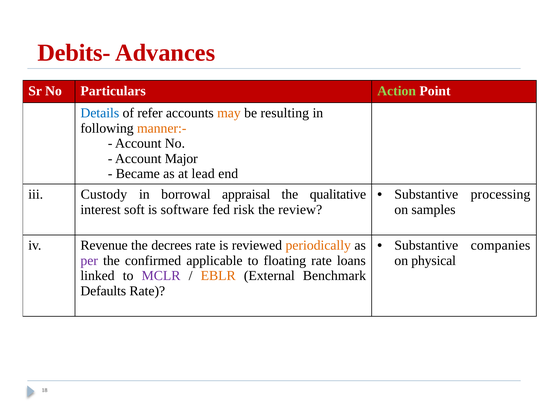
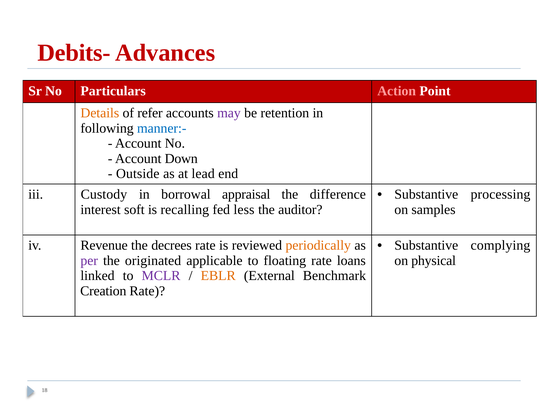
Action colour: light green -> pink (397, 91)
Details colour: blue -> orange (100, 113)
may colour: orange -> purple (229, 113)
resulting: resulting -> retention (285, 113)
manner:- colour: orange -> blue (162, 128)
Major: Major -> Down (181, 159)
Became: Became -> Outside (138, 174)
qualitative: qualitative -> difference (338, 194)
software: software -> recalling (185, 210)
risk: risk -> less (244, 210)
review: review -> auditor (300, 210)
companies: companies -> complying (500, 245)
confirmed: confirmed -> originated (153, 261)
Defaults: Defaults -> Creation (103, 291)
